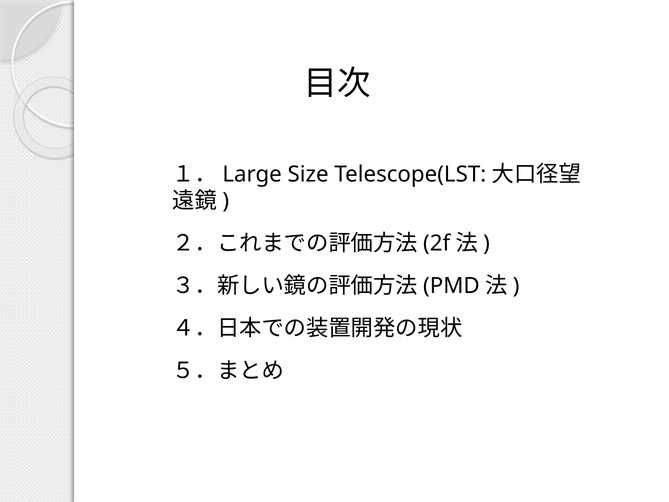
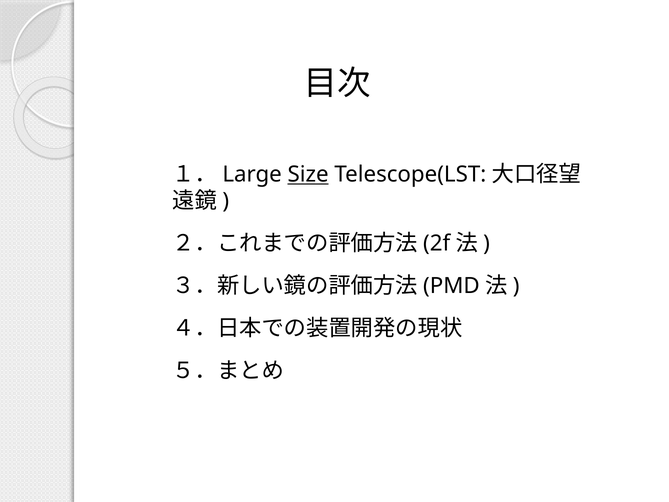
Size underline: none -> present (308, 174)
